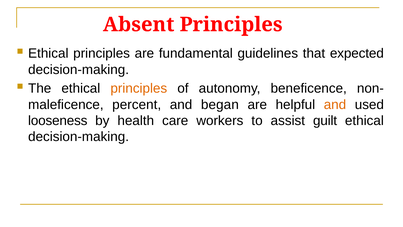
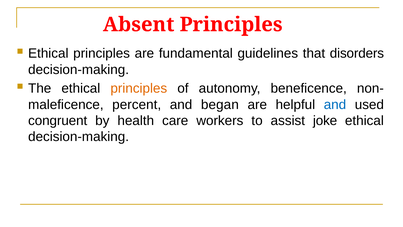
expected: expected -> disorders (357, 53)
and colour: orange -> blue (335, 104)
looseness: looseness -> congruent (58, 121)
guilt: guilt -> joke (325, 121)
